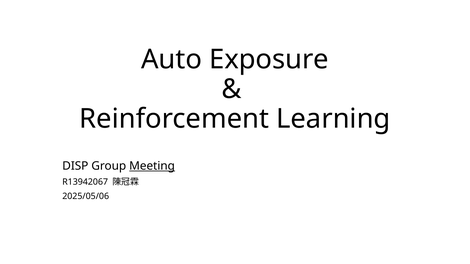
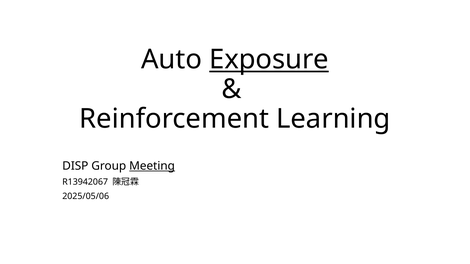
Exposure underline: none -> present (269, 60)
